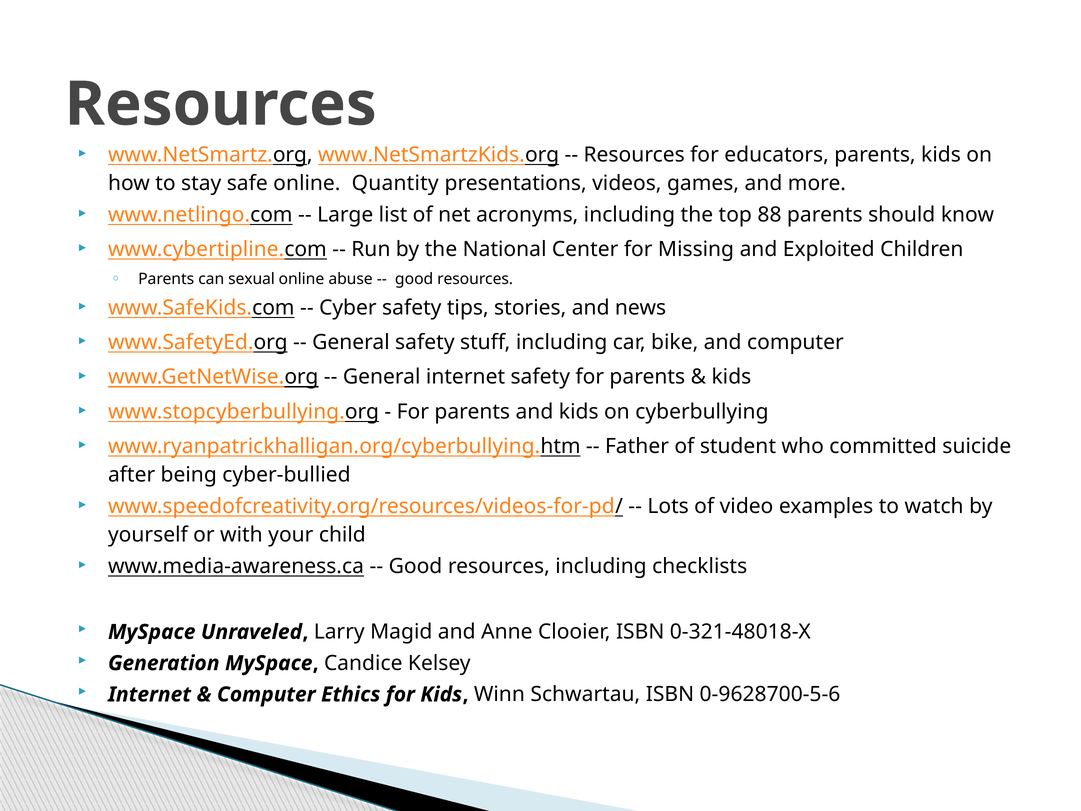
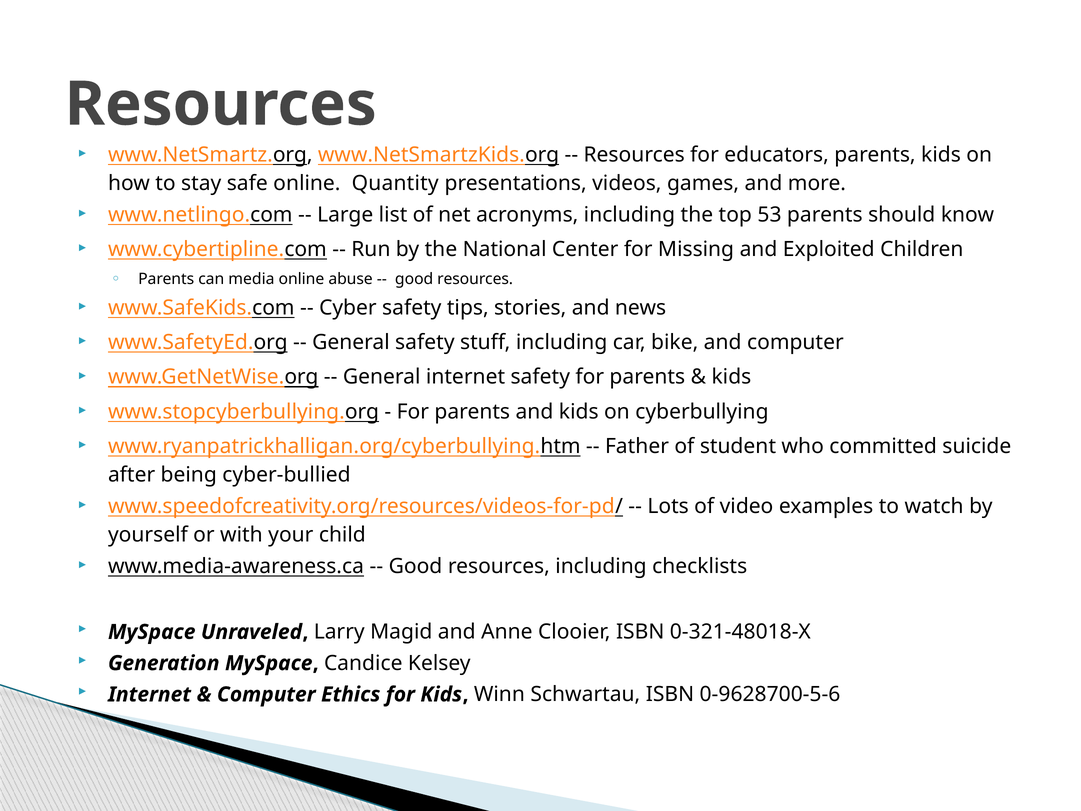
88: 88 -> 53 (769, 214)
sexual: sexual -> media (251, 279)
